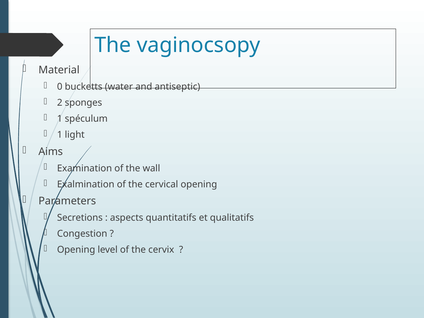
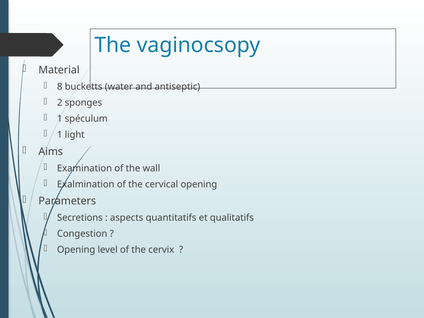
0: 0 -> 8 (60, 87)
